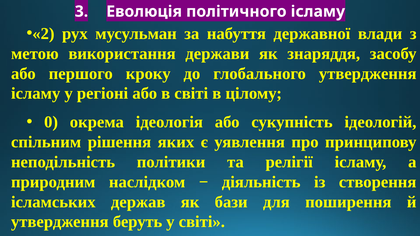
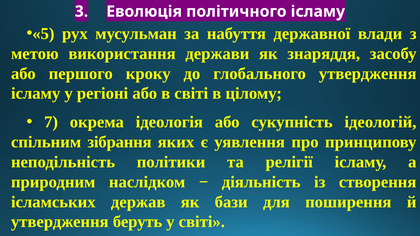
2: 2 -> 5 (43, 34)
0: 0 -> 7 (51, 122)
рішення: рішення -> зібрання (120, 142)
